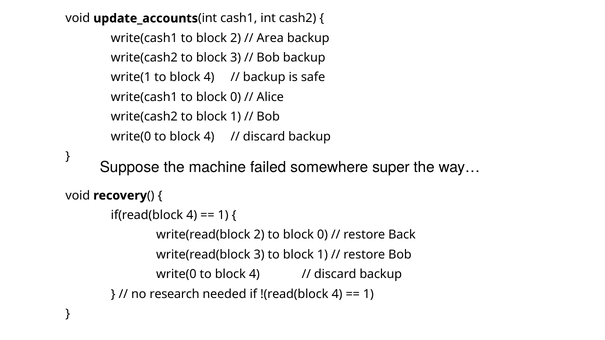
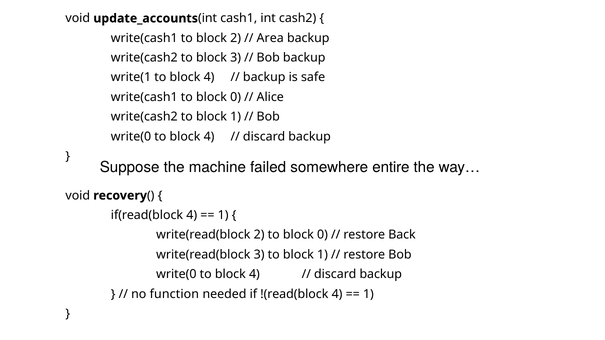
super: super -> entire (391, 168)
research: research -> function (174, 294)
